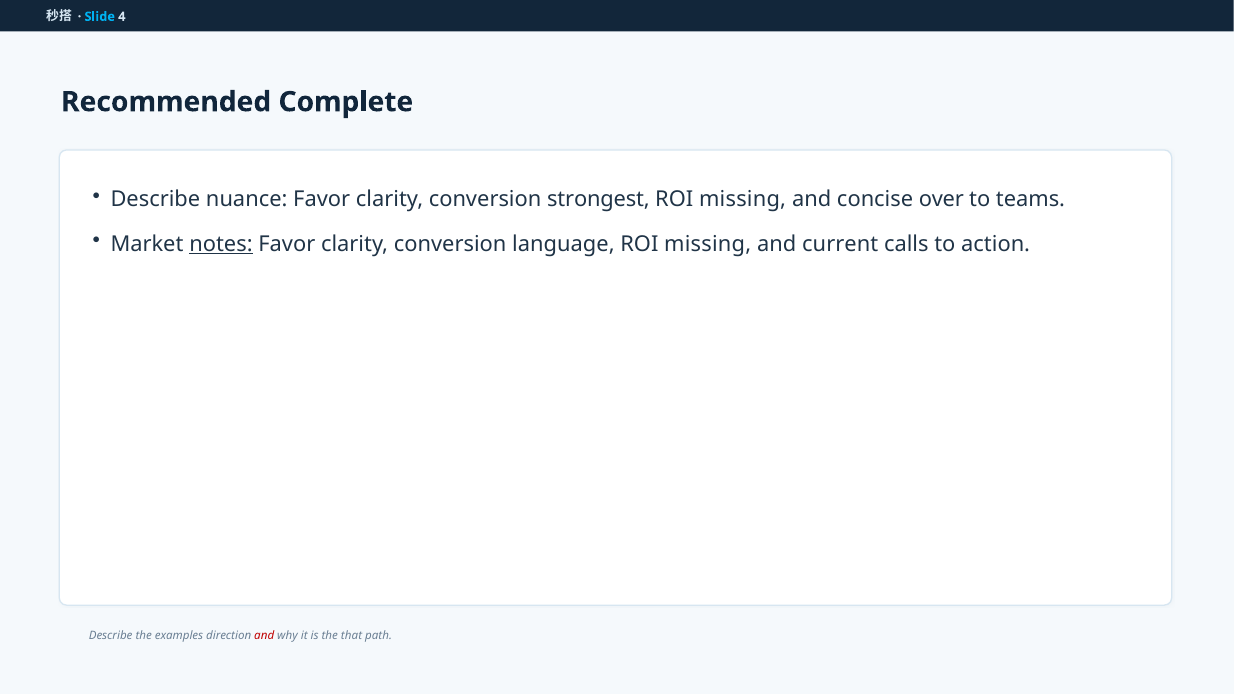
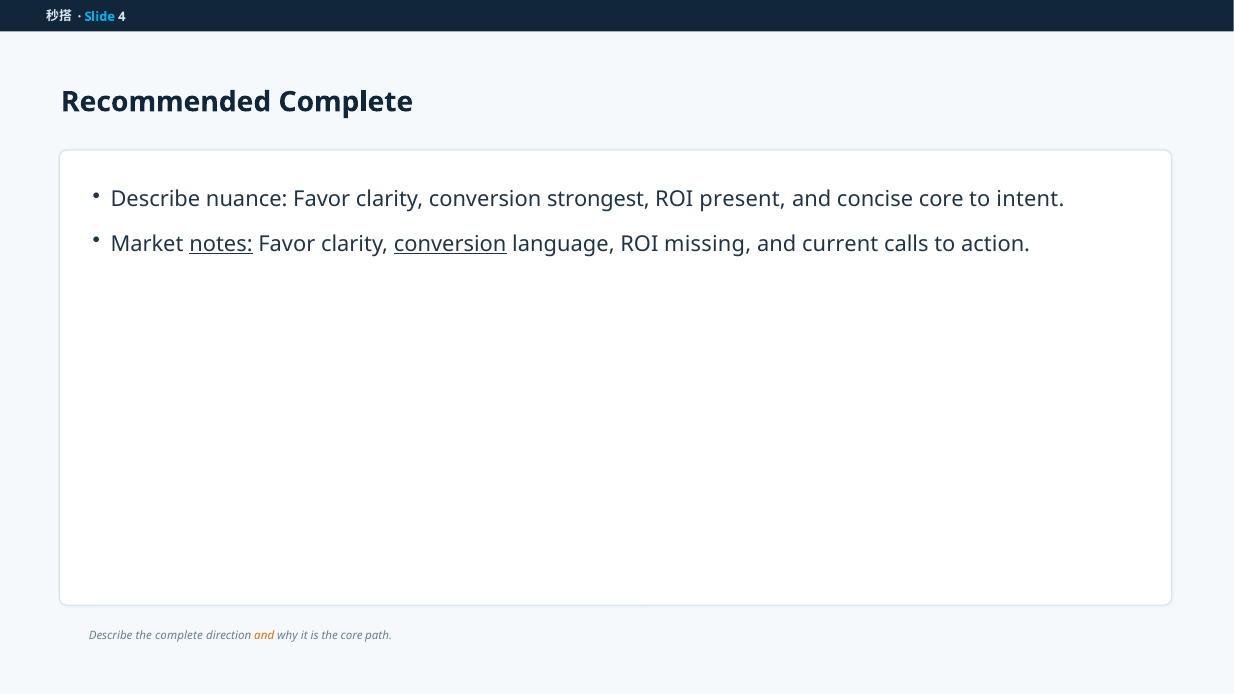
missing: missing -> present (743, 200)
concise over: over -> core (941, 200)
teams: teams -> intent (1030, 200)
conversion underline: none -> present (450, 244)
the examples: examples -> complete (179, 636)
and colour: red -> orange (264, 636)
the that: that -> core (352, 636)
